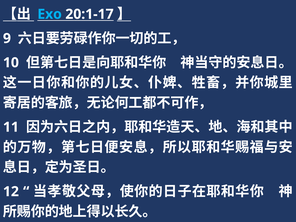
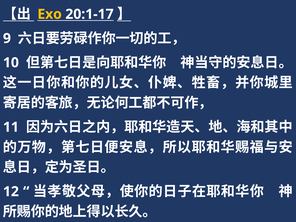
Exo colour: light blue -> yellow (50, 14)
